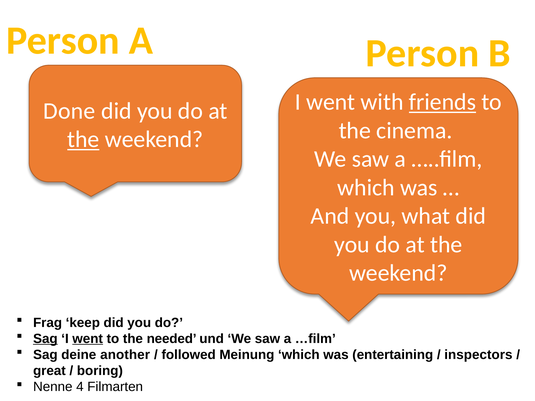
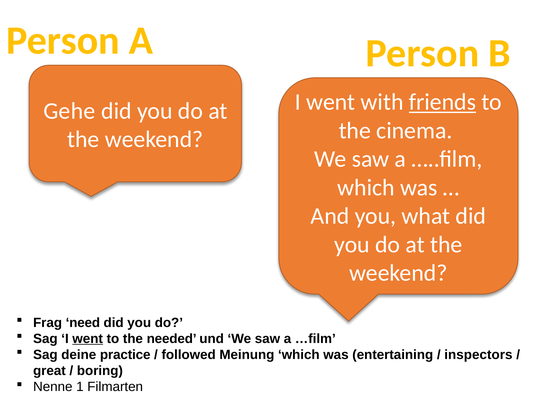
Done: Done -> Gehe (69, 111)
the underline: present -> none (83, 140)
keep: keep -> need (83, 323)
Sag underline: present -> none (45, 339)
another: another -> practice (125, 355)
4: 4 -> 1 (80, 387)
